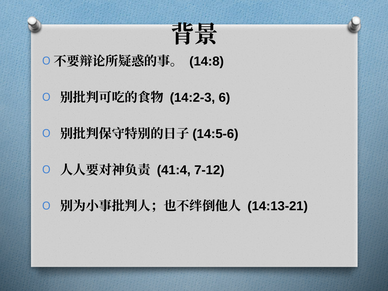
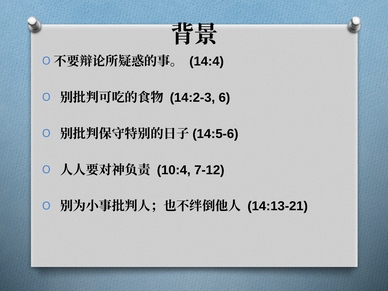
14:8: 14:8 -> 14:4 (207, 61)
41:4: 41:4 -> 10:4 (174, 170)
